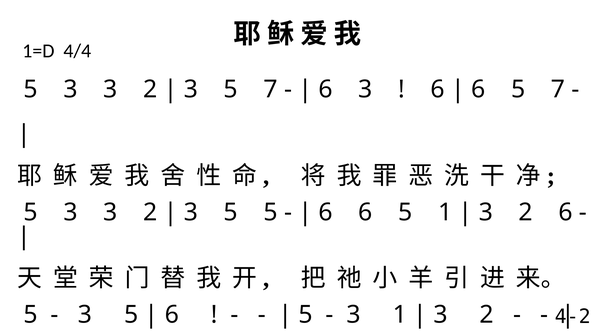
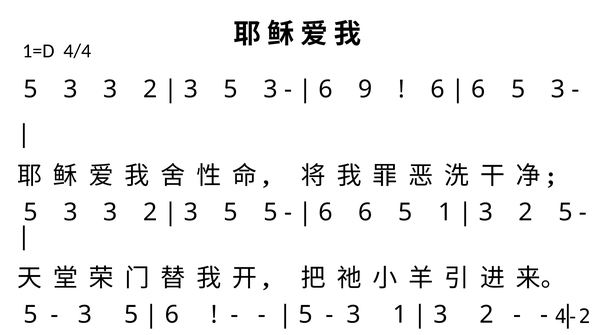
3 5 7: 7 -> 3 (271, 89)
6 3: 3 -> 9 (365, 89)
6 5 7: 7 -> 3 (558, 89)
2 6: 6 -> 5 (566, 212)
